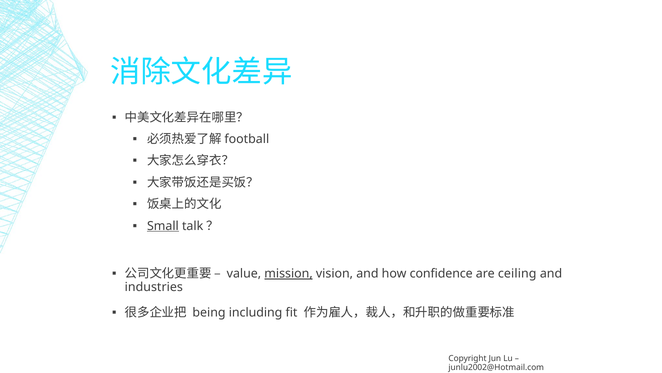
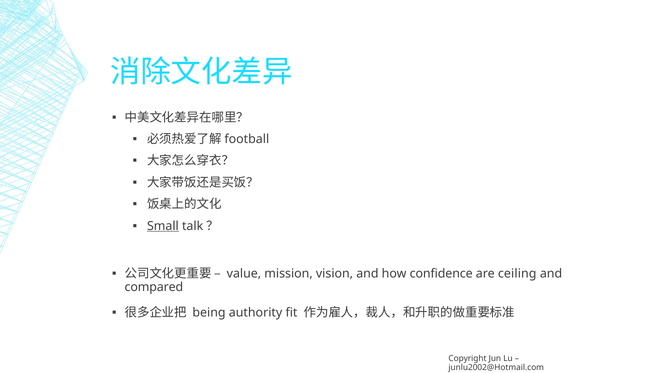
mission underline: present -> none (289, 273)
industries: industries -> compared (154, 287)
including: including -> authority (256, 312)
